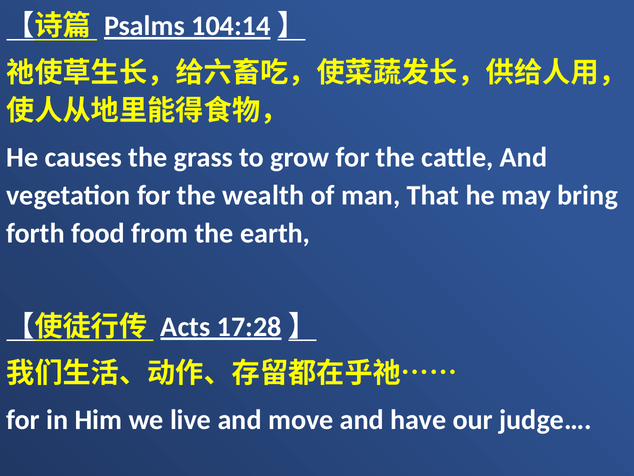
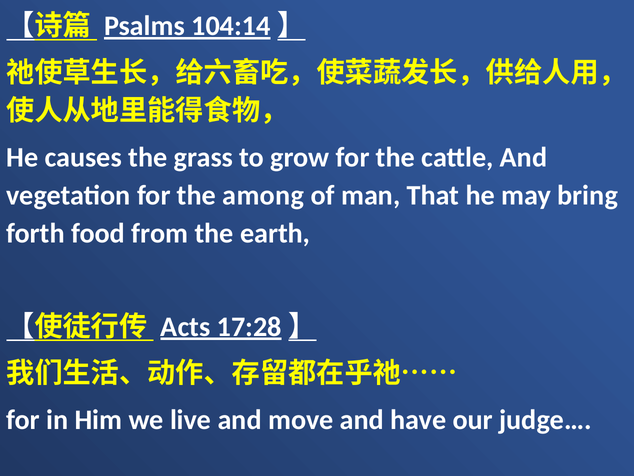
wealth: wealth -> among (263, 195)
